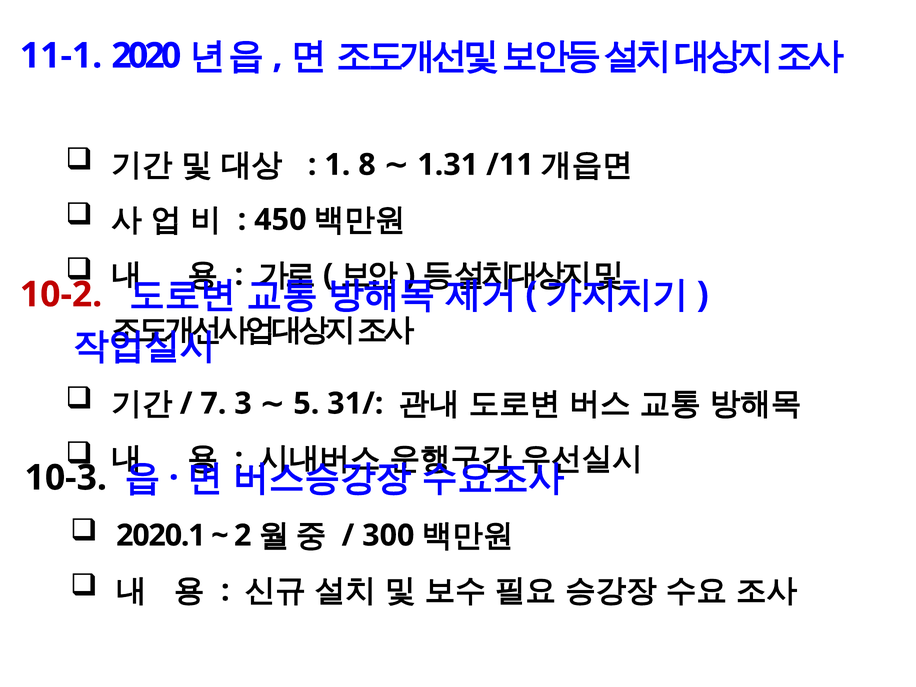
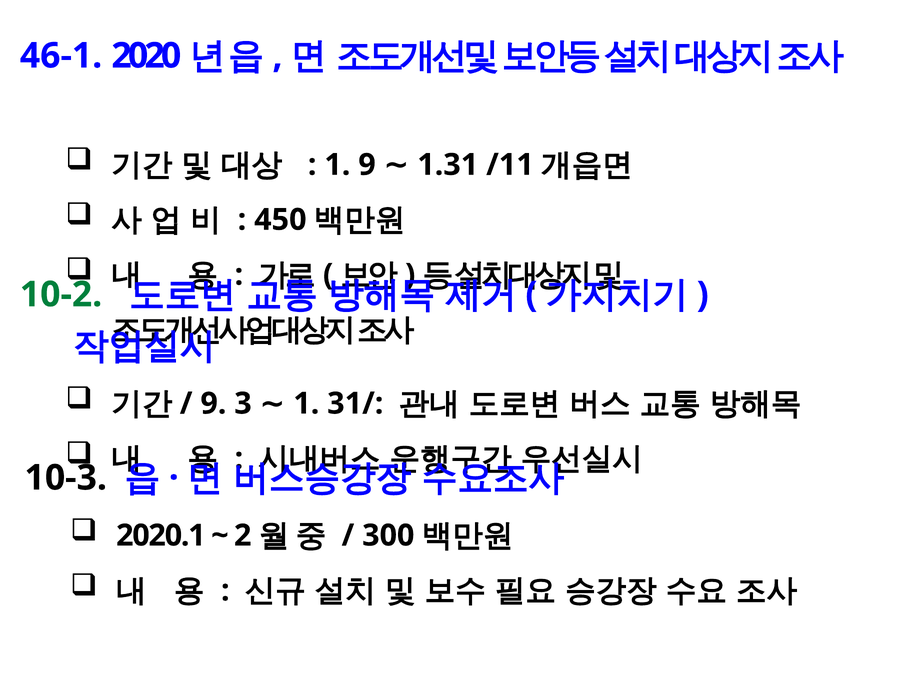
11-1: 11-1 -> 46-1 (61, 56)
1 8: 8 -> 9 (367, 165)
10-2 colour: red -> green (61, 295)
7: 7 -> 9 (213, 404)
3 5: 5 -> 1 (306, 404)
